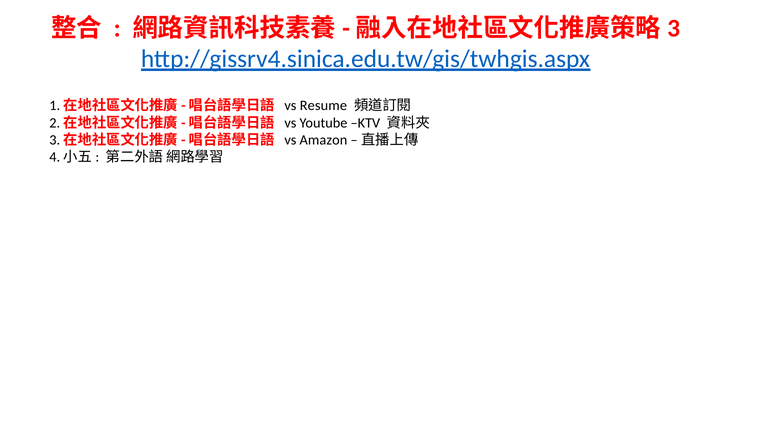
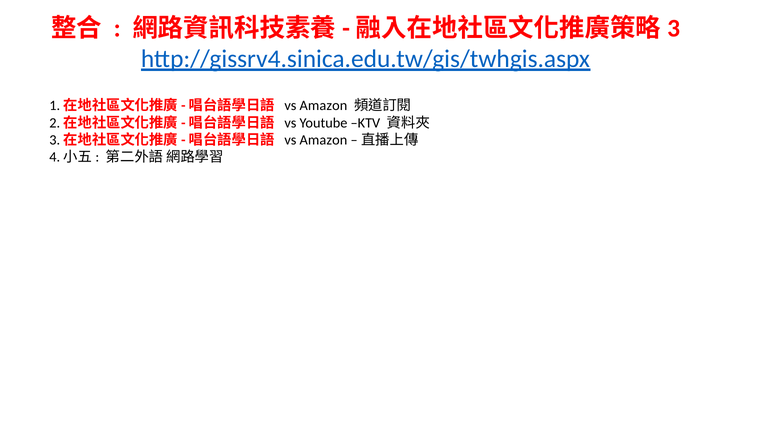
Resume: Resume -> Amazon (323, 106)
